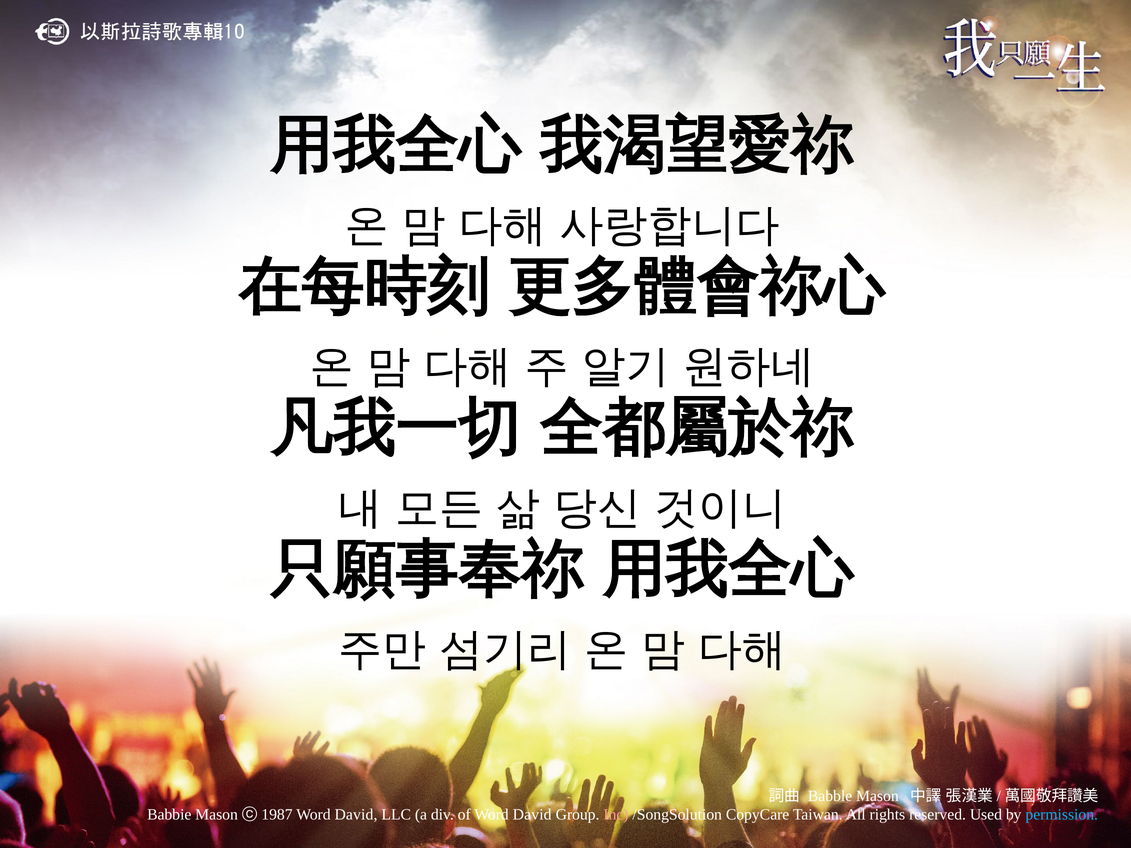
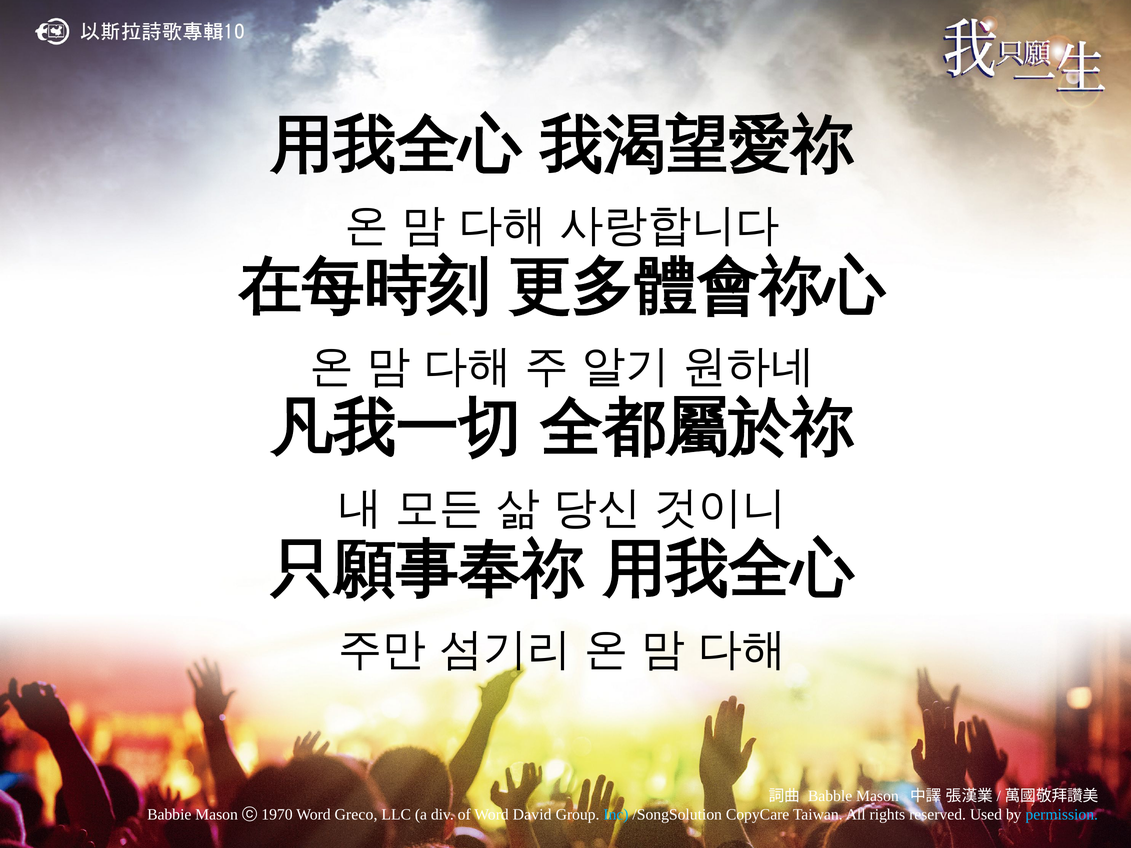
1987: 1987 -> 1970 (277, 815)
David: David -> Greco (356, 815)
Inc colour: pink -> light blue (616, 815)
